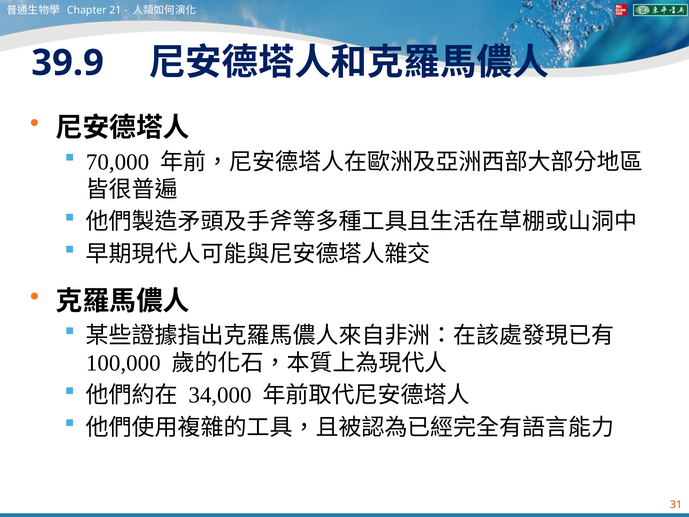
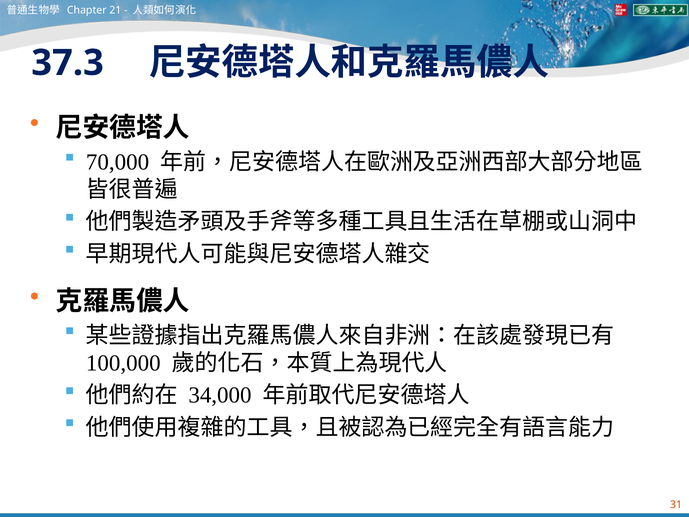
39.9: 39.9 -> 37.3 (68, 63)
